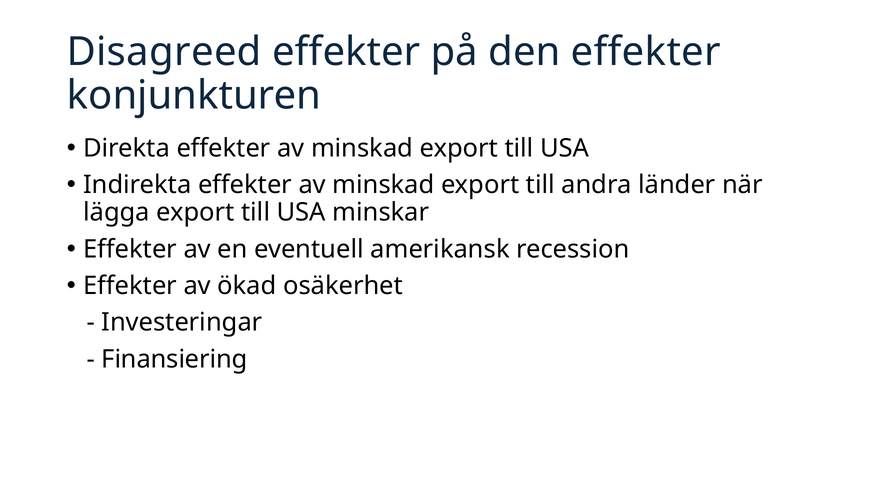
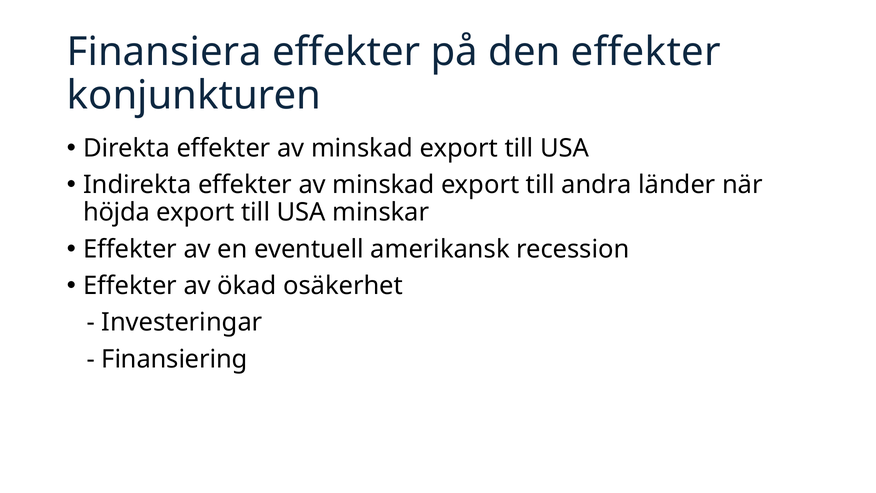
Disagreed: Disagreed -> Finansiera (164, 52)
lägga: lägga -> höjda (117, 212)
